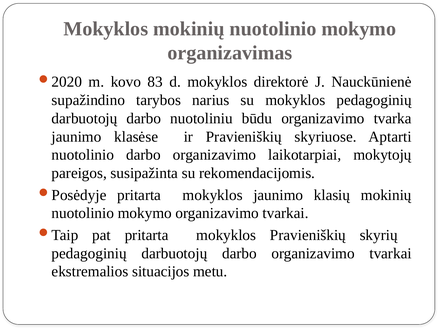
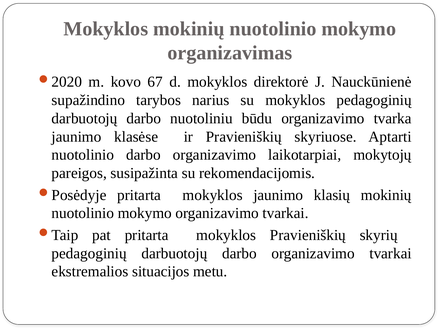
83: 83 -> 67 (155, 82)
